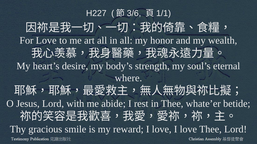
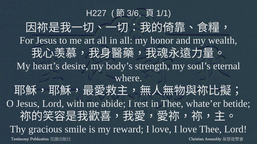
For Love: Love -> Jesus (46, 41)
